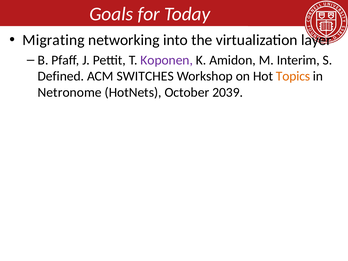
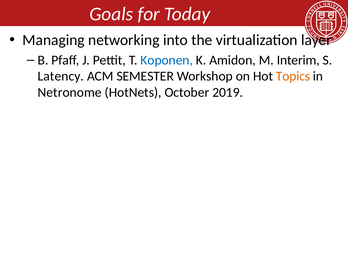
Migrating: Migrating -> Managing (54, 40)
Koponen colour: purple -> blue (167, 60)
Defined: Defined -> Latency (61, 76)
SWITCHES: SWITCHES -> SEMESTER (145, 76)
2039: 2039 -> 2019 (228, 92)
